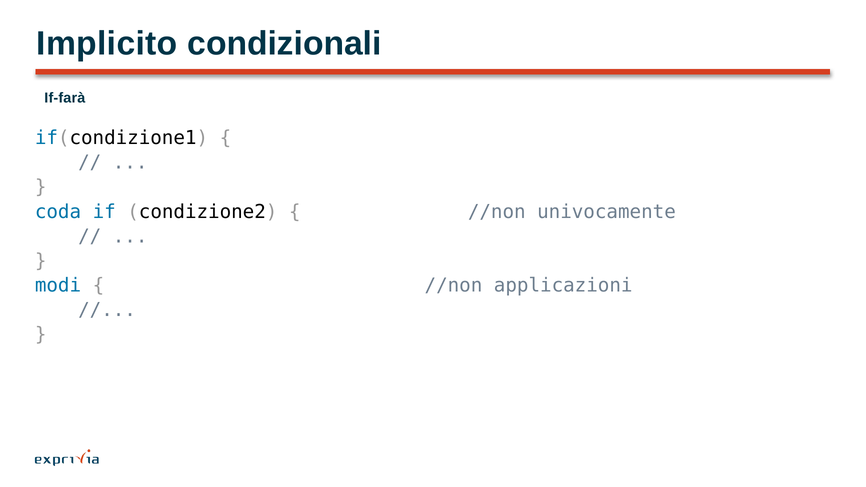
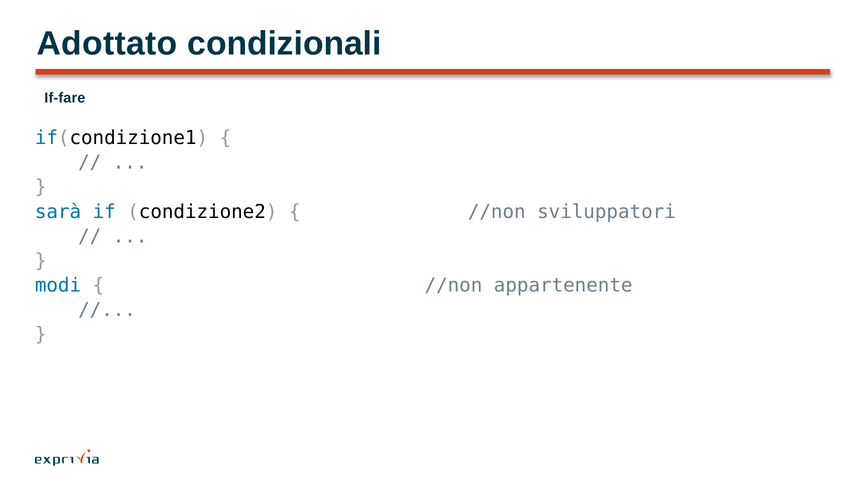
Implicito: Implicito -> Adottato (107, 44)
If-farà: If-farà -> If-fare (65, 98)
coda: coda -> sarà (58, 212)
univocamente: univocamente -> sviluppatori (606, 212)
applicazioni: applicazioni -> appartenente (563, 285)
